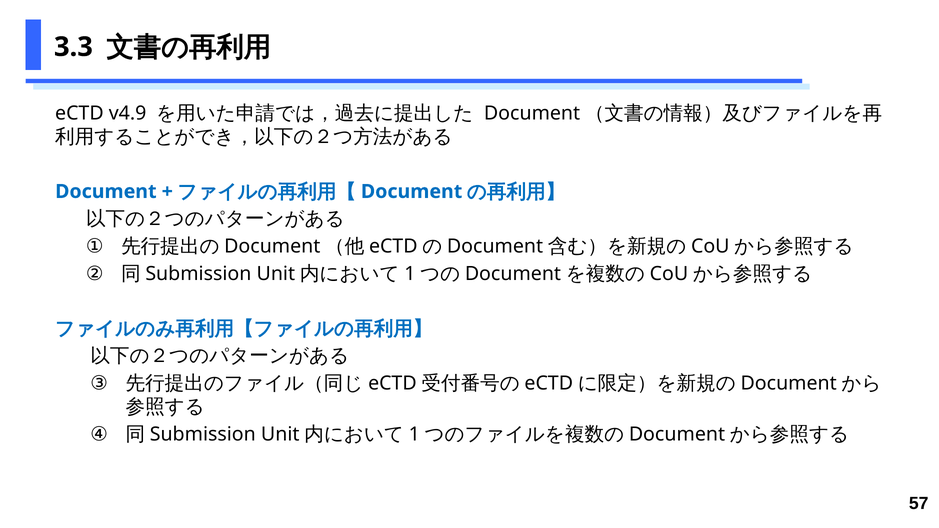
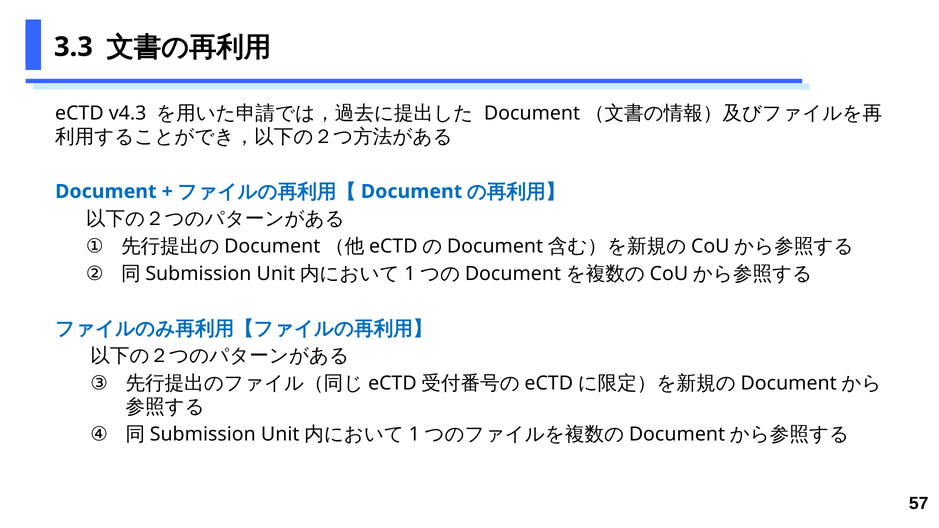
v4.9: v4.9 -> v4.3 (128, 113)
